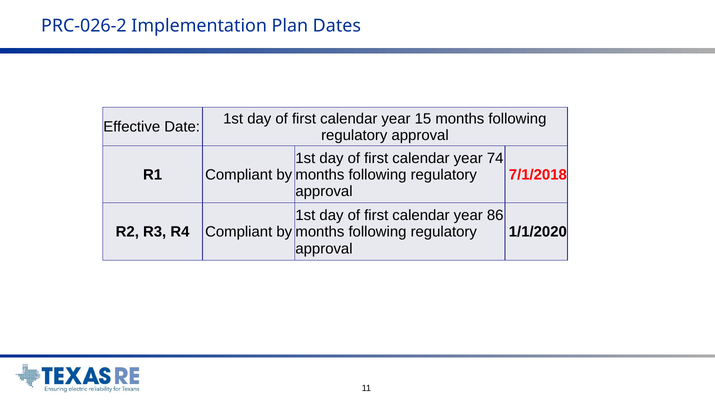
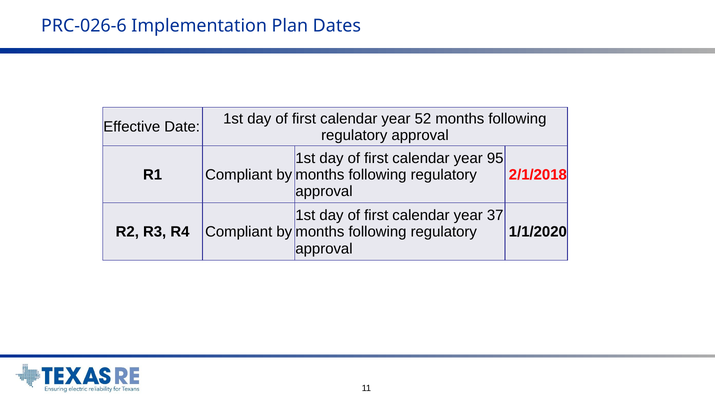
PRC-026-2: PRC-026-2 -> PRC-026-6 (84, 26)
15: 15 -> 52 (423, 119)
74: 74 -> 95 (495, 158)
7/1/2018: 7/1/2018 -> 2/1/2018 (538, 175)
86: 86 -> 37 (495, 216)
